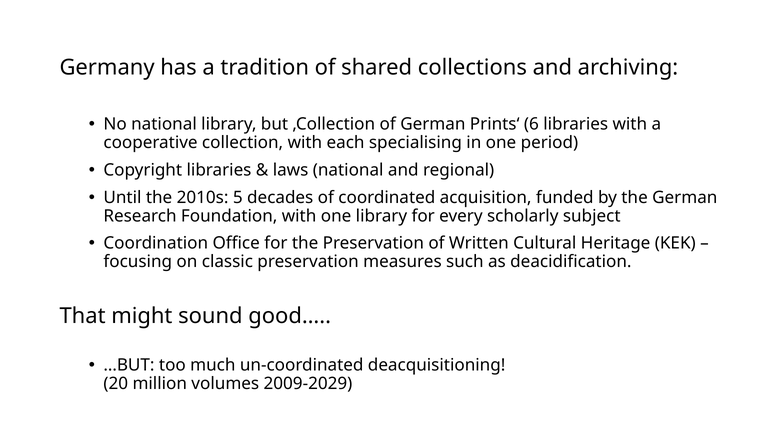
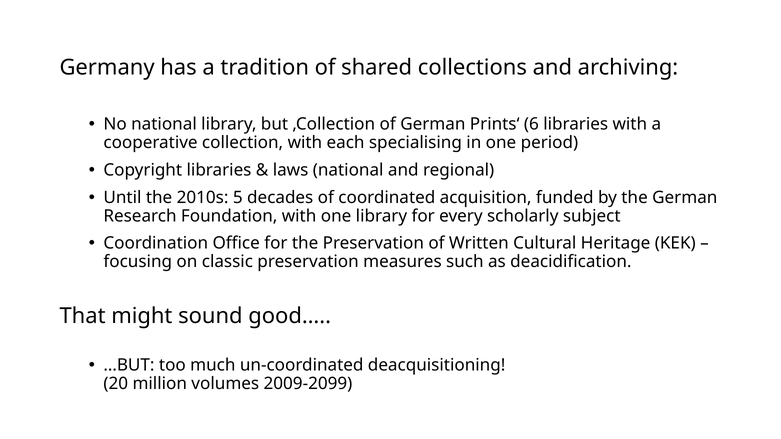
2009-2029: 2009-2029 -> 2009-2099 (308, 384)
